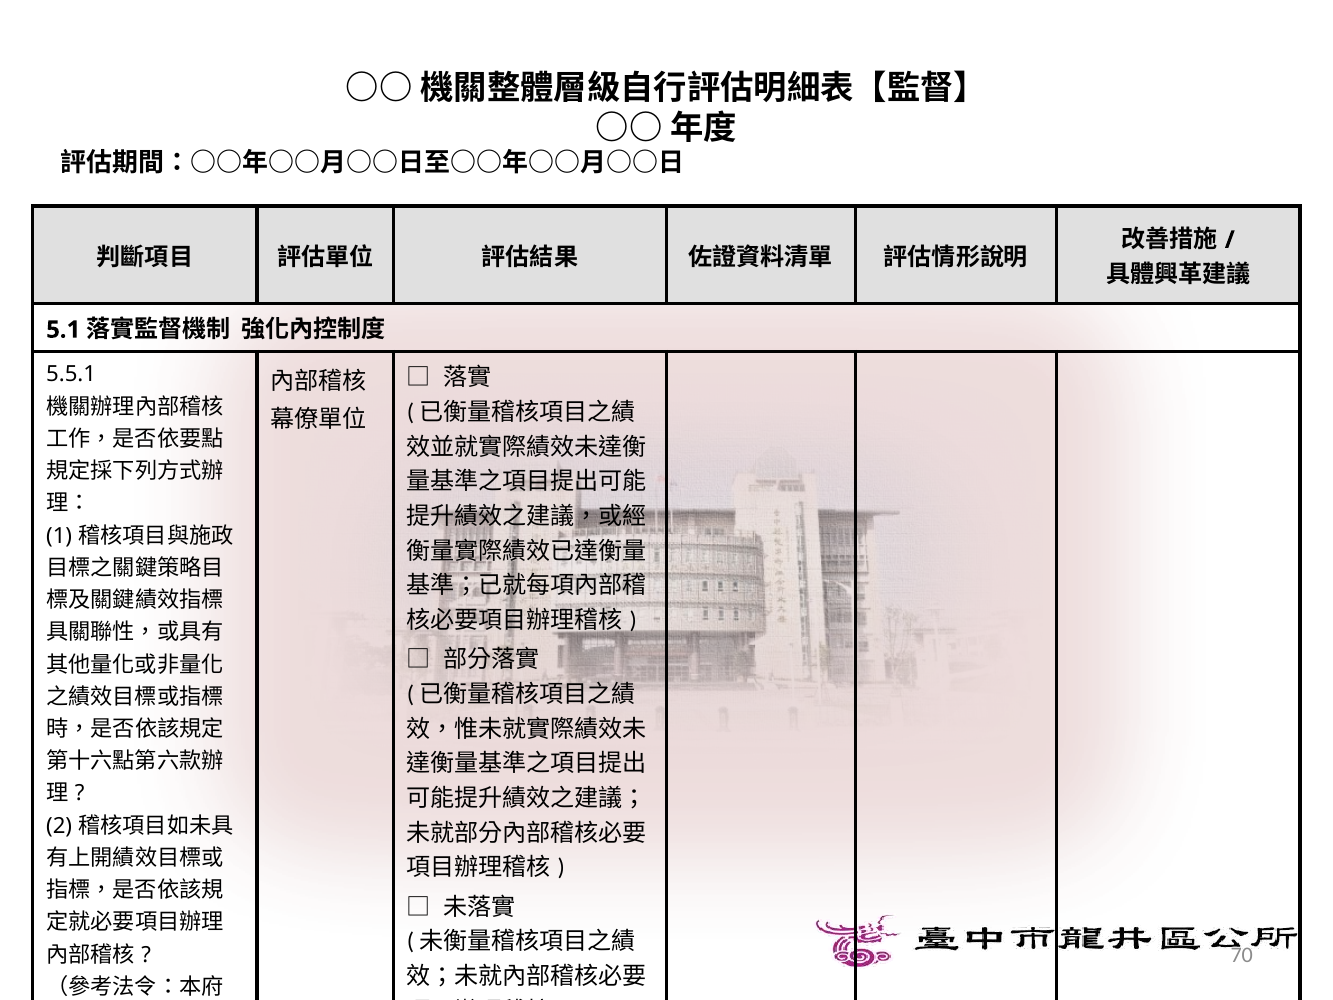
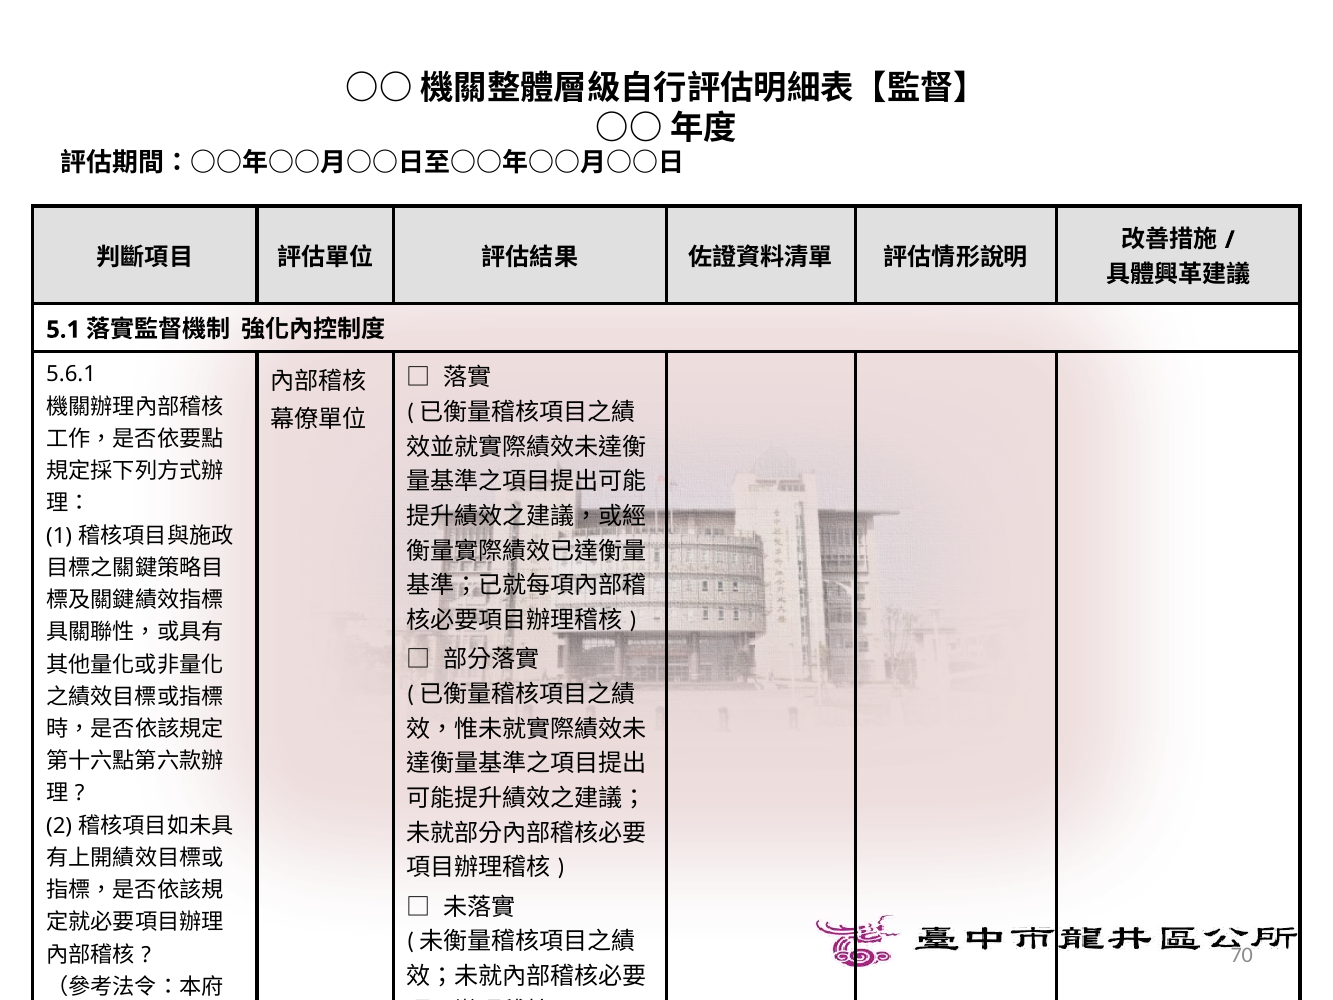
5.5.1: 5.5.1 -> 5.6.1 (71, 375)
